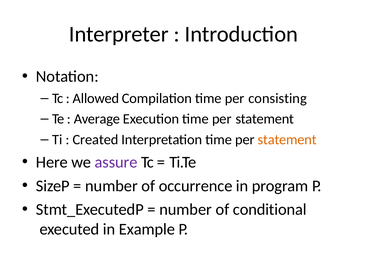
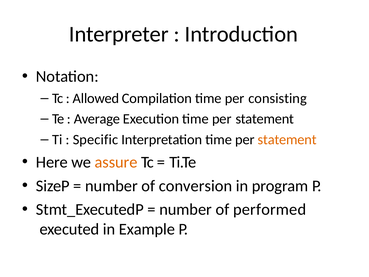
Created: Created -> Specific (95, 140)
assure colour: purple -> orange (116, 162)
occurrence: occurrence -> conversion (196, 186)
conditional: conditional -> performed (270, 209)
